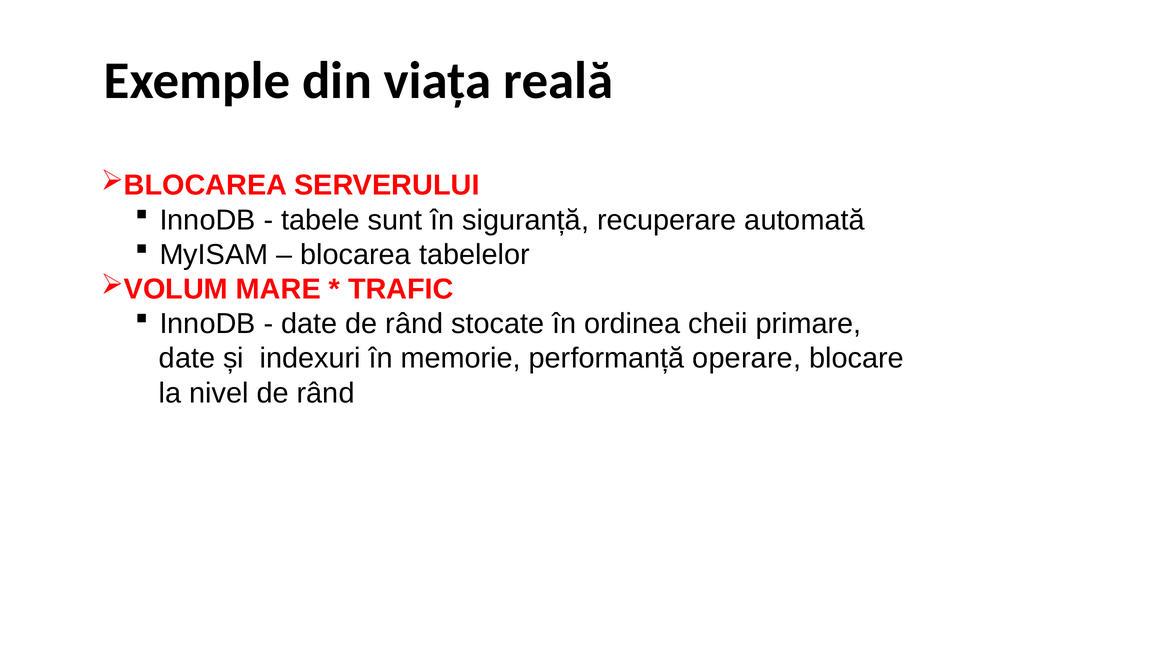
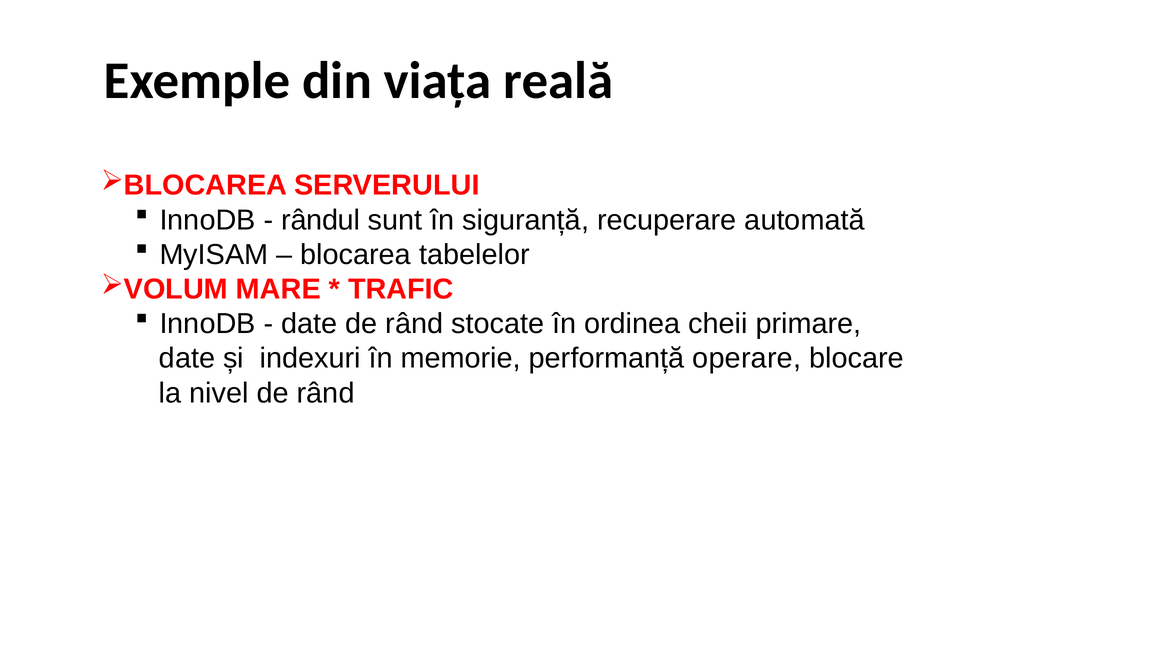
tabele: tabele -> rândul (321, 220)
